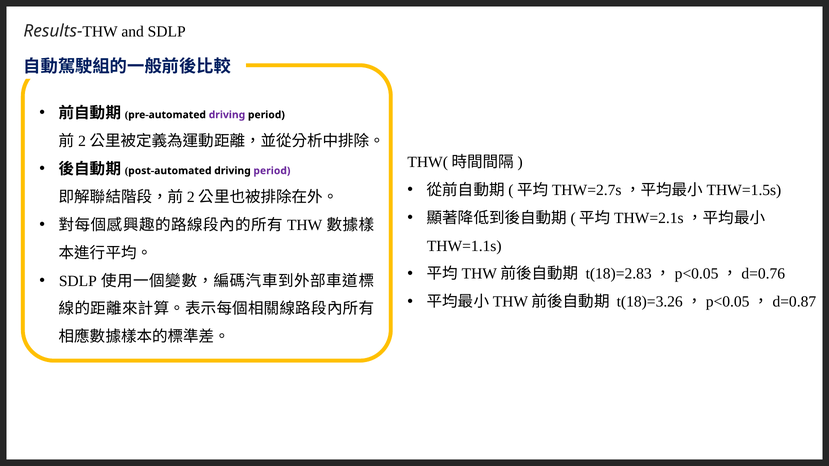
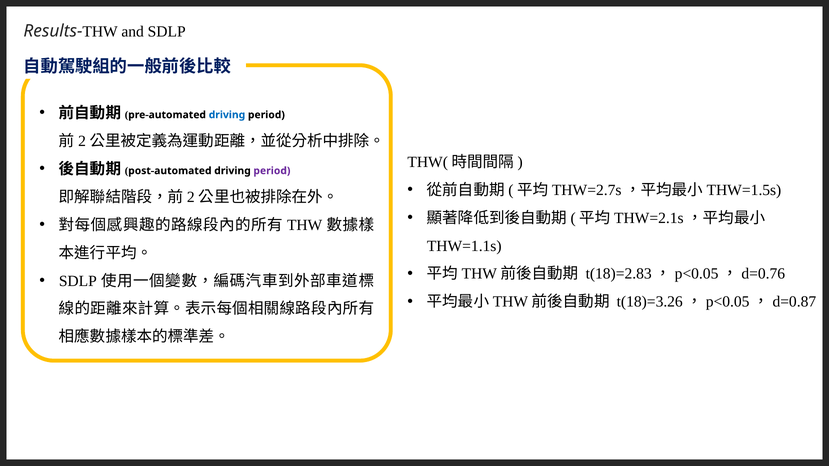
driving colour: purple -> blue (227, 115)
